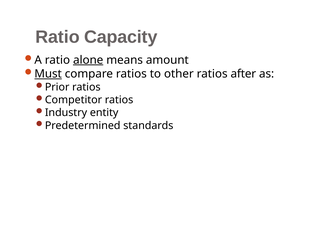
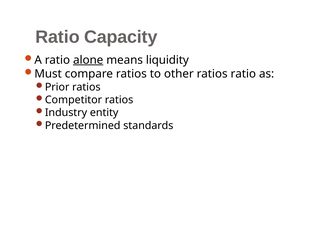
amount: amount -> liquidity (167, 60)
Must underline: present -> none (48, 74)
ratios after: after -> ratio (243, 74)
